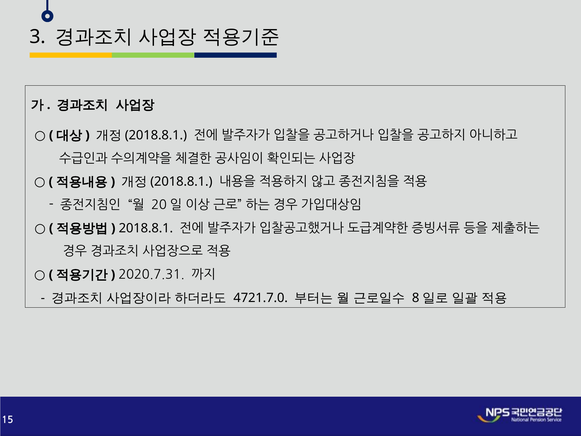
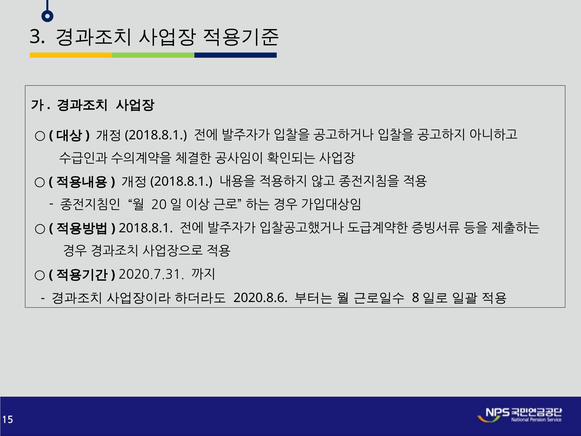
4721.7.0: 4721.7.0 -> 2020.8.6 (261, 298)
